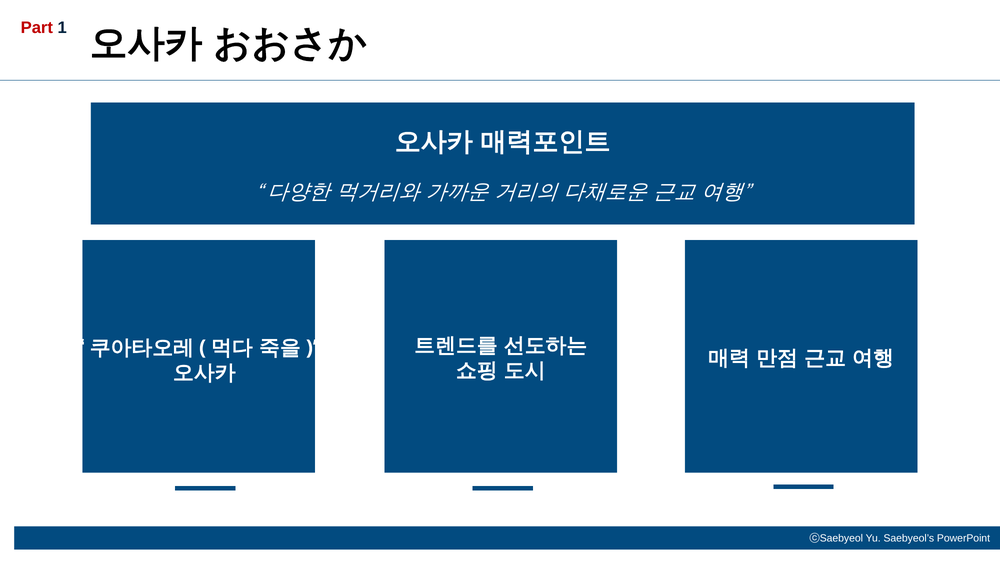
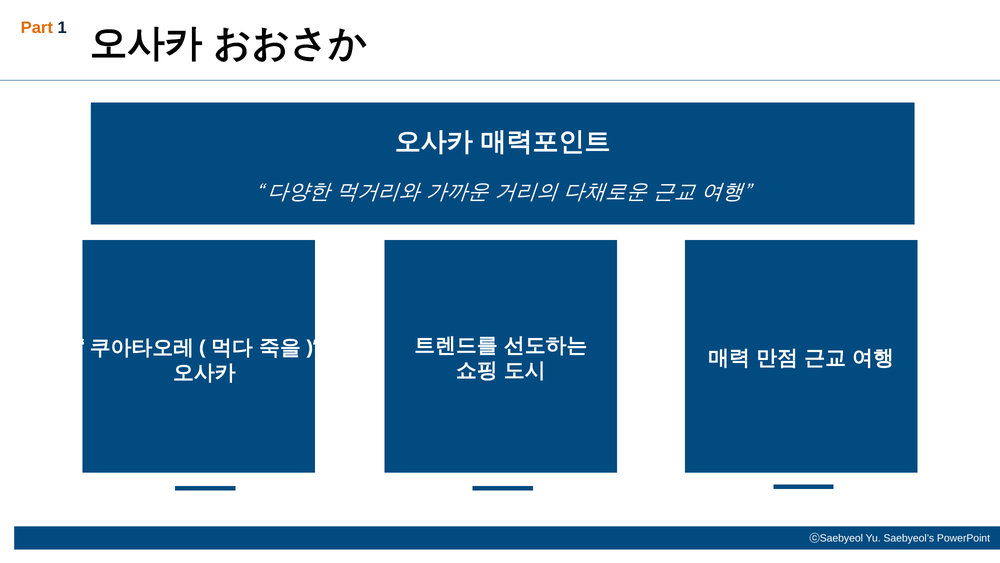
Part colour: red -> orange (37, 28)
